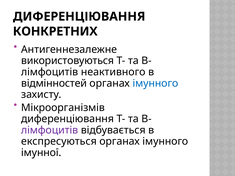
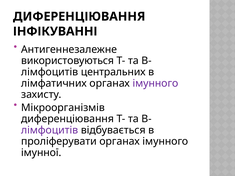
КОНКРЕТНИХ: КОНКРЕТНИХ -> ІНФІКУВАННІ (55, 31)
неактивного: неактивного -> центральних (113, 72)
відмінностей: відмінностей -> лімфатичних (54, 83)
імунного colour: blue -> purple (155, 83)
експресуються: експресуються -> проліферувати (59, 142)
